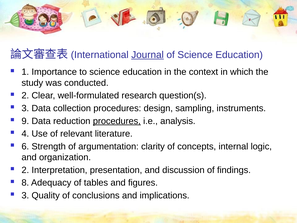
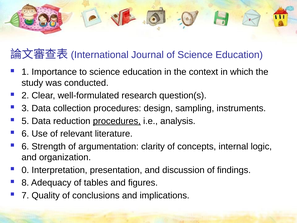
Journal underline: present -> none (148, 55)
9: 9 -> 5 (25, 121)
4: 4 -> 6 (25, 134)
2: 2 -> 0 (25, 170)
3: 3 -> 7 (25, 195)
